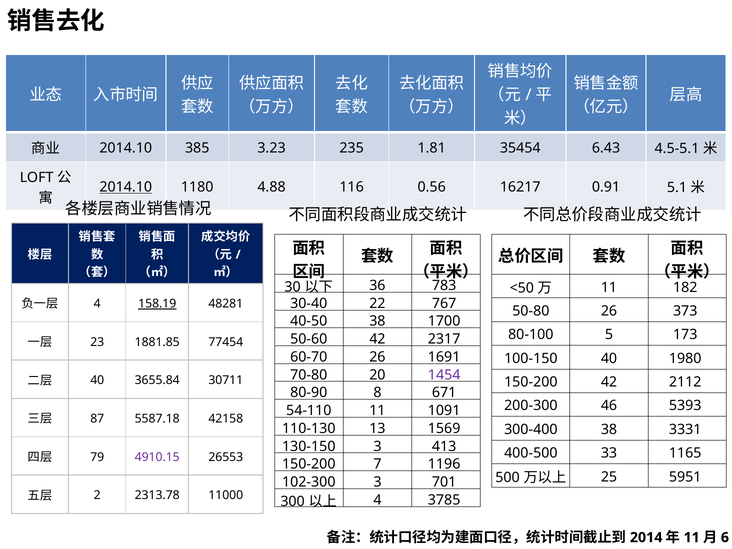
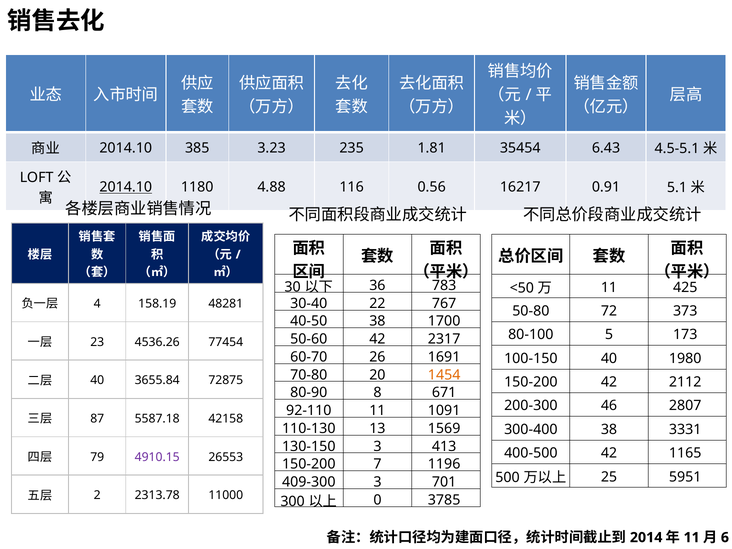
182: 182 -> 425 (685, 287)
158.19 underline: present -> none (157, 304)
50-80 26: 26 -> 72 (609, 311)
1881.85: 1881.85 -> 4536.26 (157, 342)
1454 colour: purple -> orange (444, 375)
30711: 30711 -> 72875 (226, 380)
5393: 5393 -> 2807 (685, 406)
54-110: 54-110 -> 92-110 (309, 411)
400-500 33: 33 -> 42 (609, 453)
102-300: 102-300 -> 409-300 (309, 482)
4: 4 -> 0 (377, 500)
